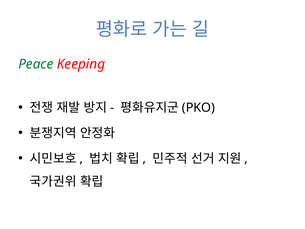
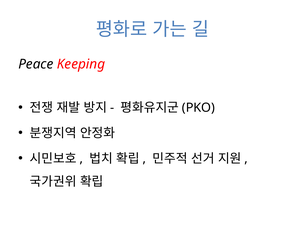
Peace colour: green -> black (36, 64)
